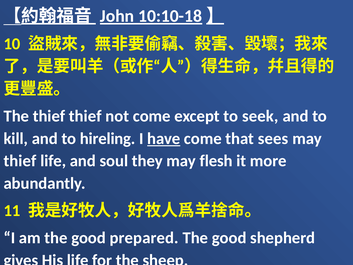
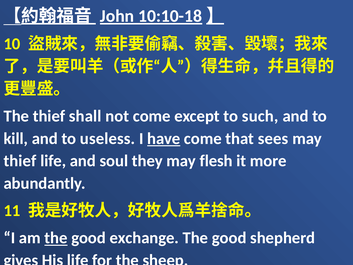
thief thief: thief -> shall (85, 116)
seek: seek -> such (260, 116)
hireling: hireling -> useless (108, 138)
the underline: none -> present (56, 238)
prepared: prepared -> exchange (144, 238)
